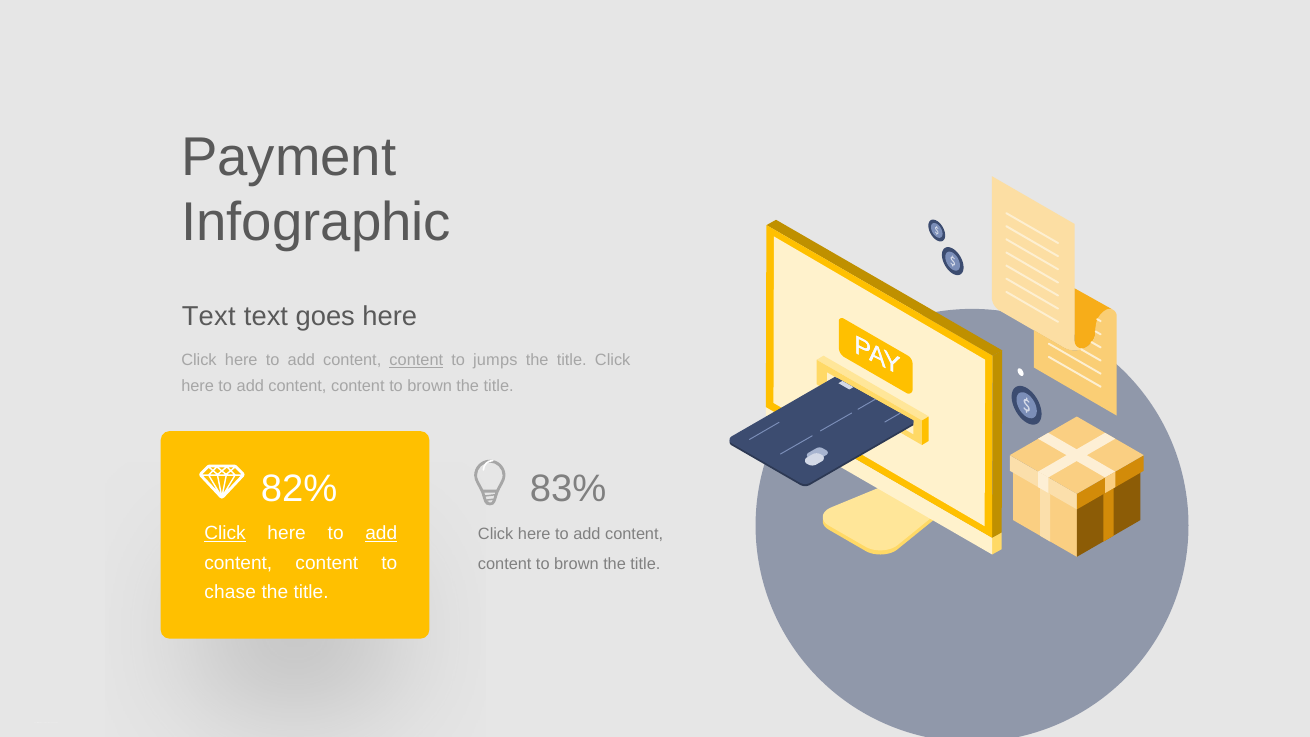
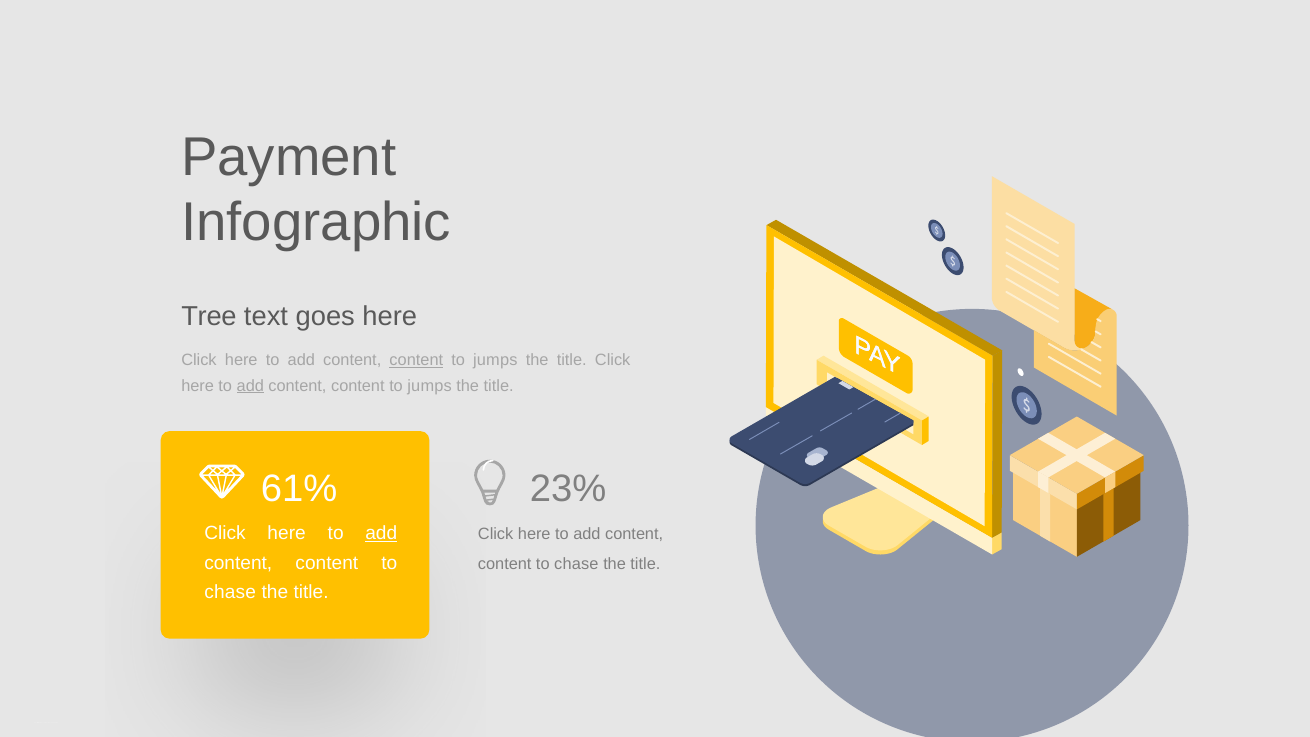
Text: Text -> Tree (209, 316)
add underline: none -> present (250, 386)
brown: brown -> jumps (430, 386)
82%: 82% -> 61% (299, 488)
83%: 83% -> 23% (568, 488)
Click underline: present -> none (225, 533)
brown: brown -> chase (576, 564)
